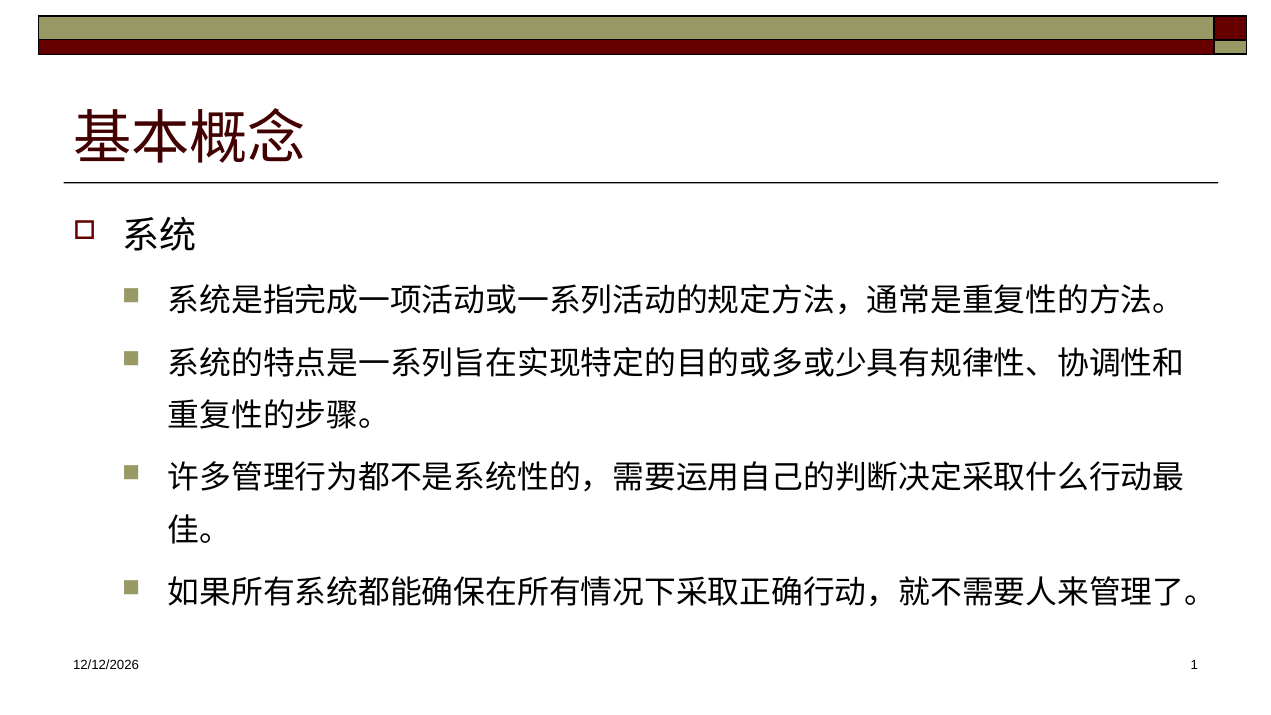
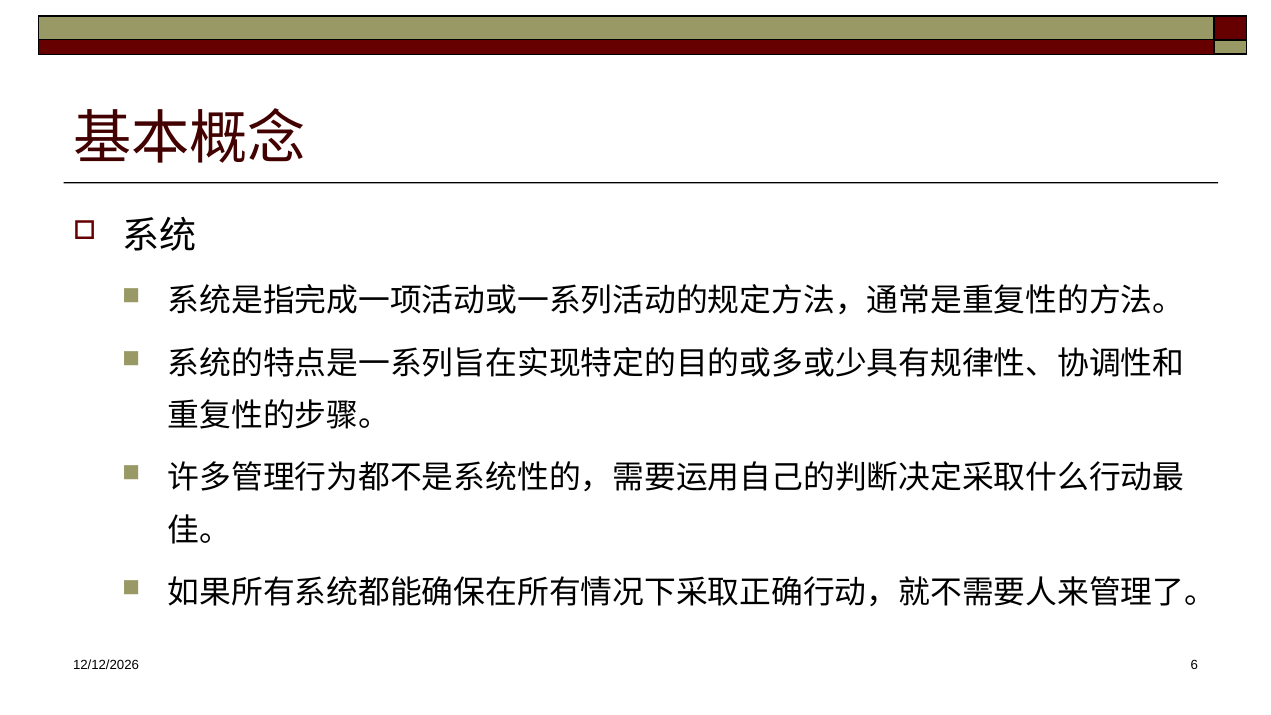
1: 1 -> 6 (1194, 665)
